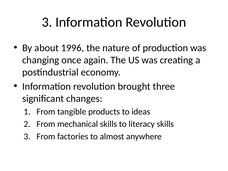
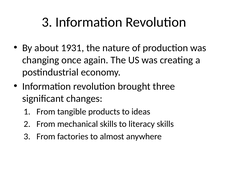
1996: 1996 -> 1931 (73, 48)
